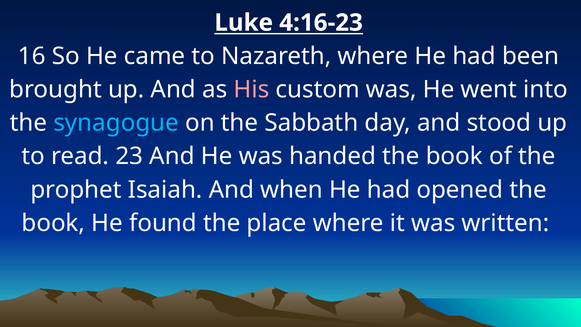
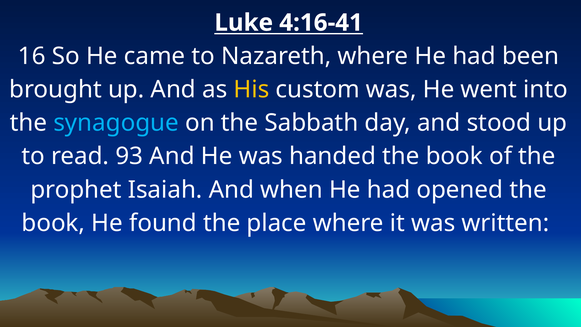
4:16-23: 4:16-23 -> 4:16-41 (321, 23)
His colour: pink -> yellow (251, 89)
23: 23 -> 93 (129, 156)
